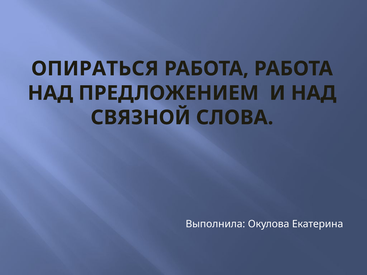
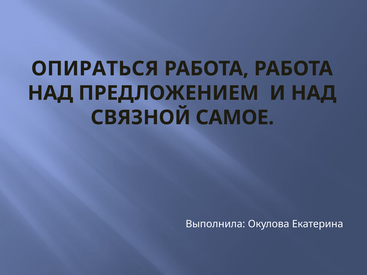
СЛОВА: СЛОВА -> САМОЕ (235, 118)
